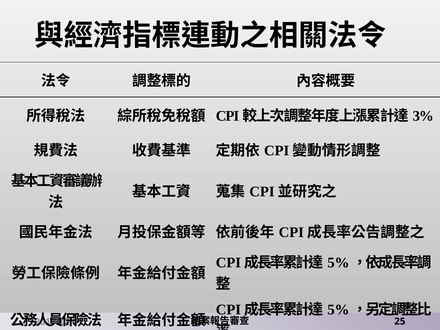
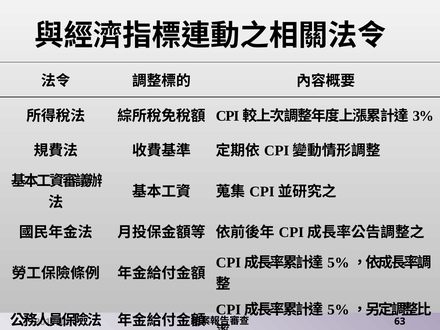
25: 25 -> 63 (400, 321)
